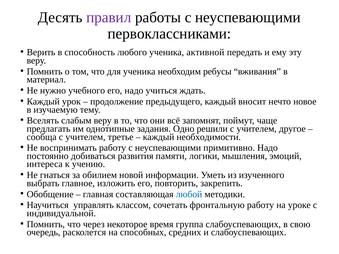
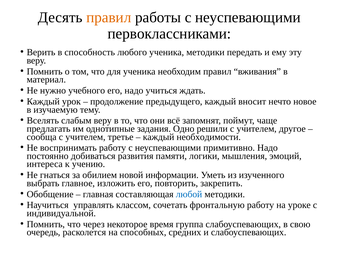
правил colour: purple -> orange (109, 17)
ученика активной: активной -> методики (205, 52)
необходим ребусы: ребусы -> правил (217, 72)
